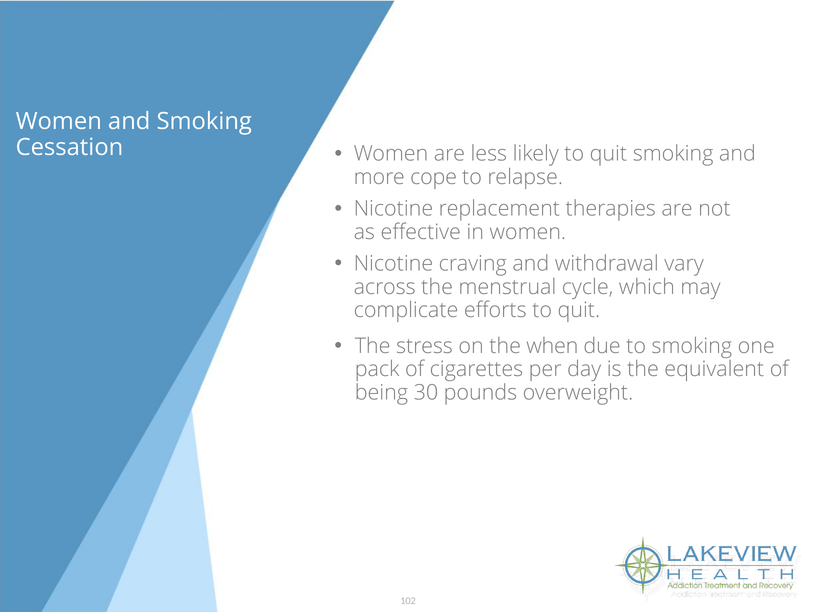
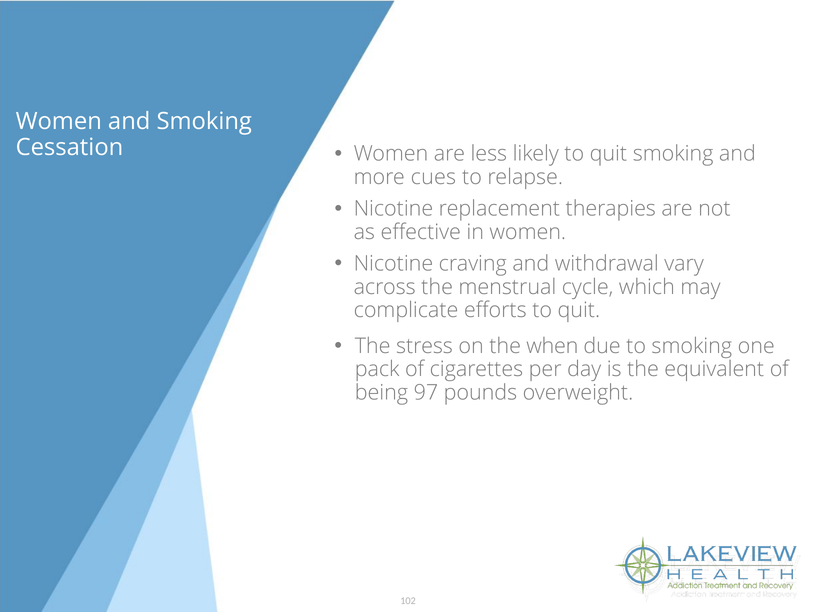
cope: cope -> cues (433, 177)
30: 30 -> 97 (426, 393)
